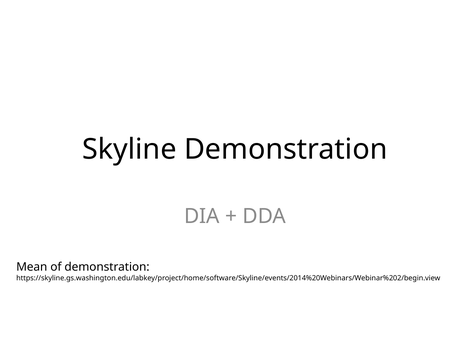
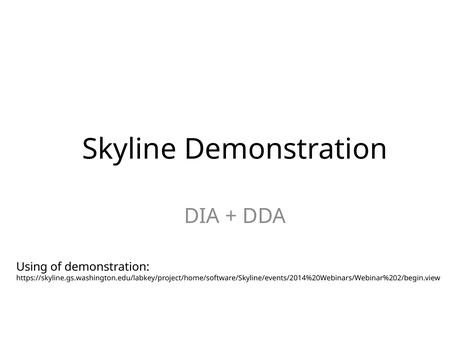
Mean: Mean -> Using (32, 267)
